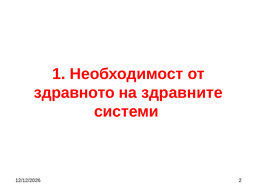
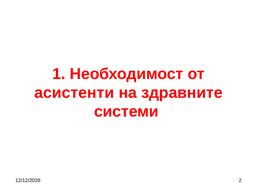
здравното: здравното -> асистенти (74, 93)
